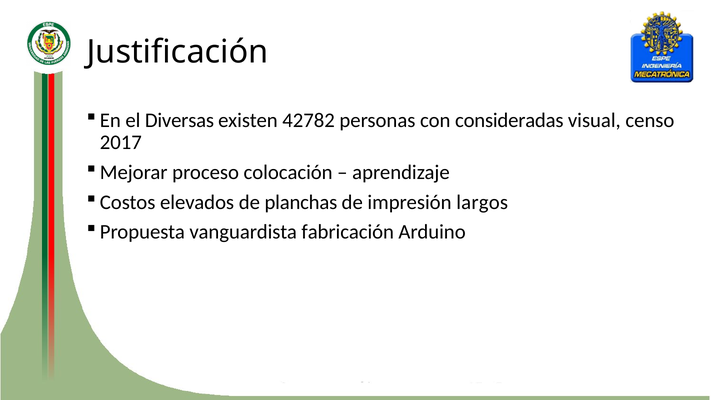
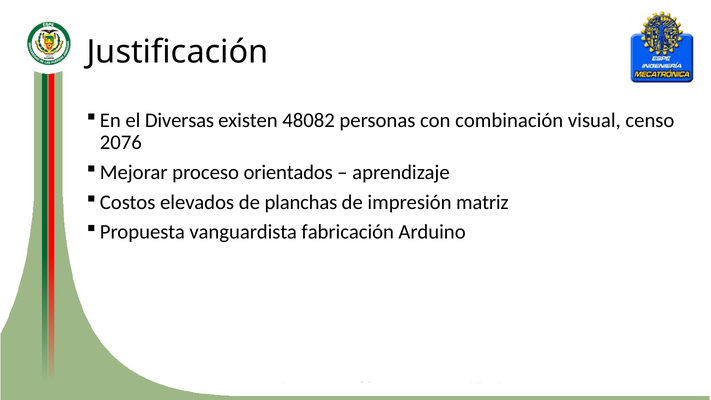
42782: 42782 -> 48082 (309, 120)
consideradas: consideradas -> combinación (509, 120)
2017: 2017 -> 2076 (121, 143)
colocación: colocación -> orientados (288, 172)
largos: largos -> matriz (482, 202)
